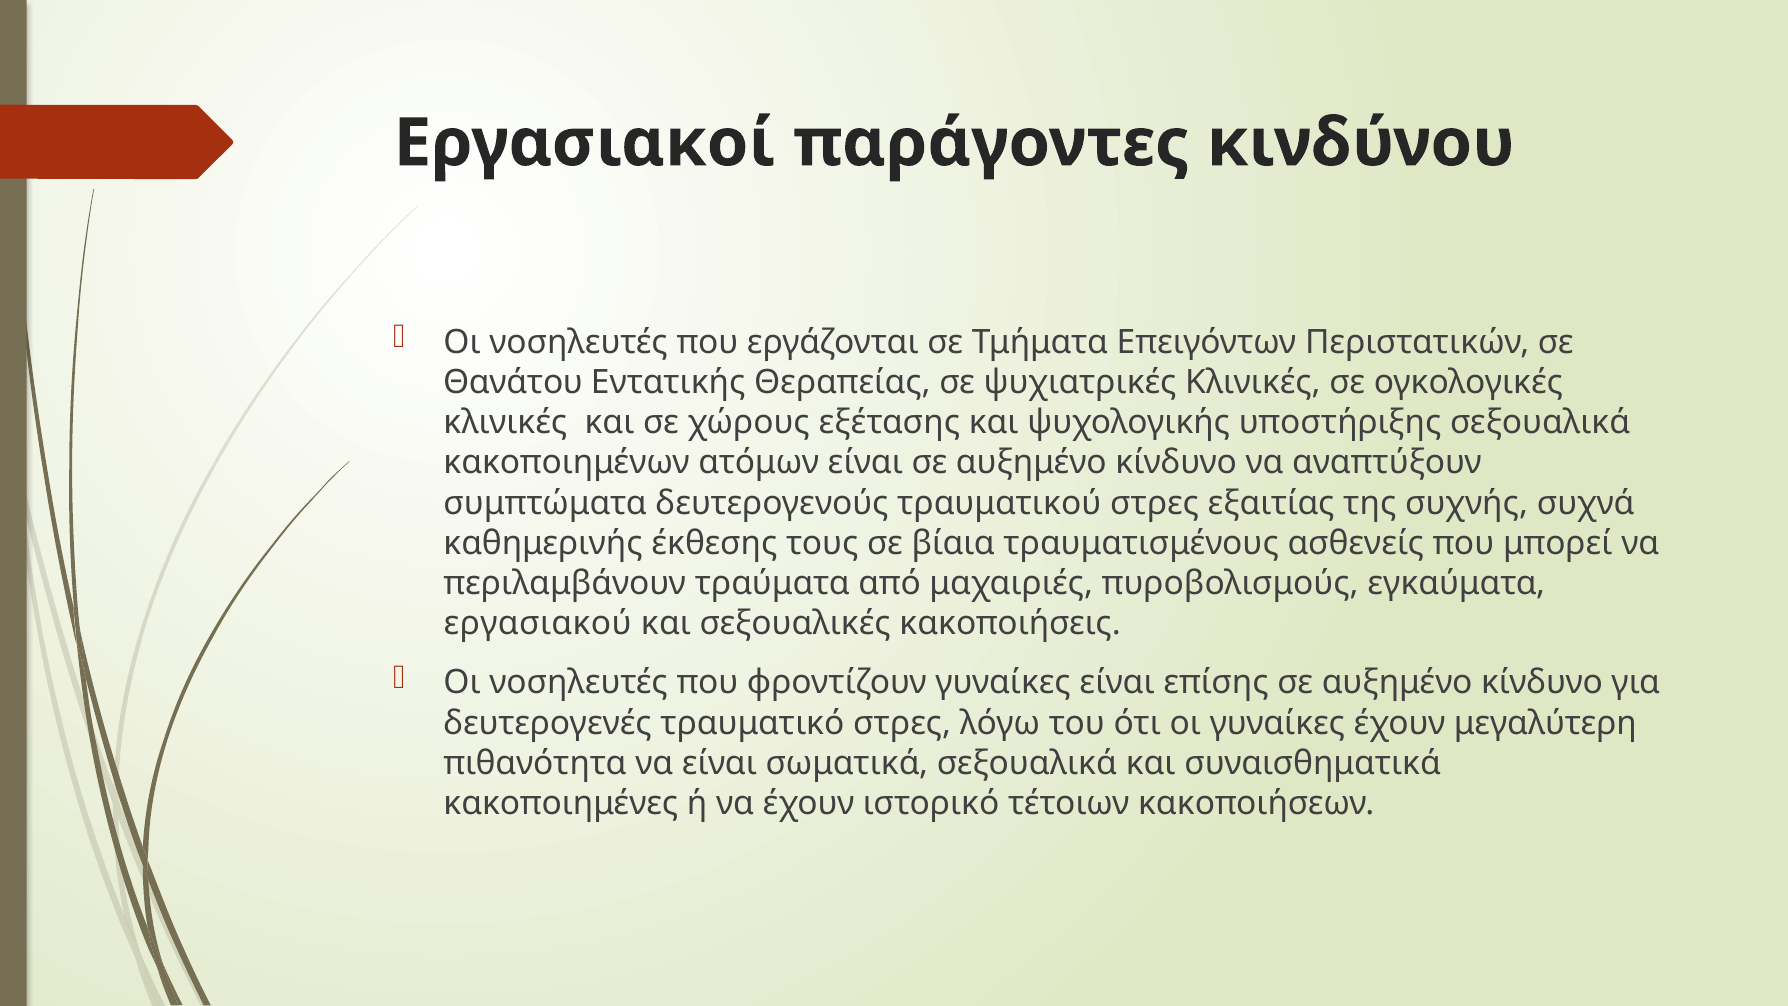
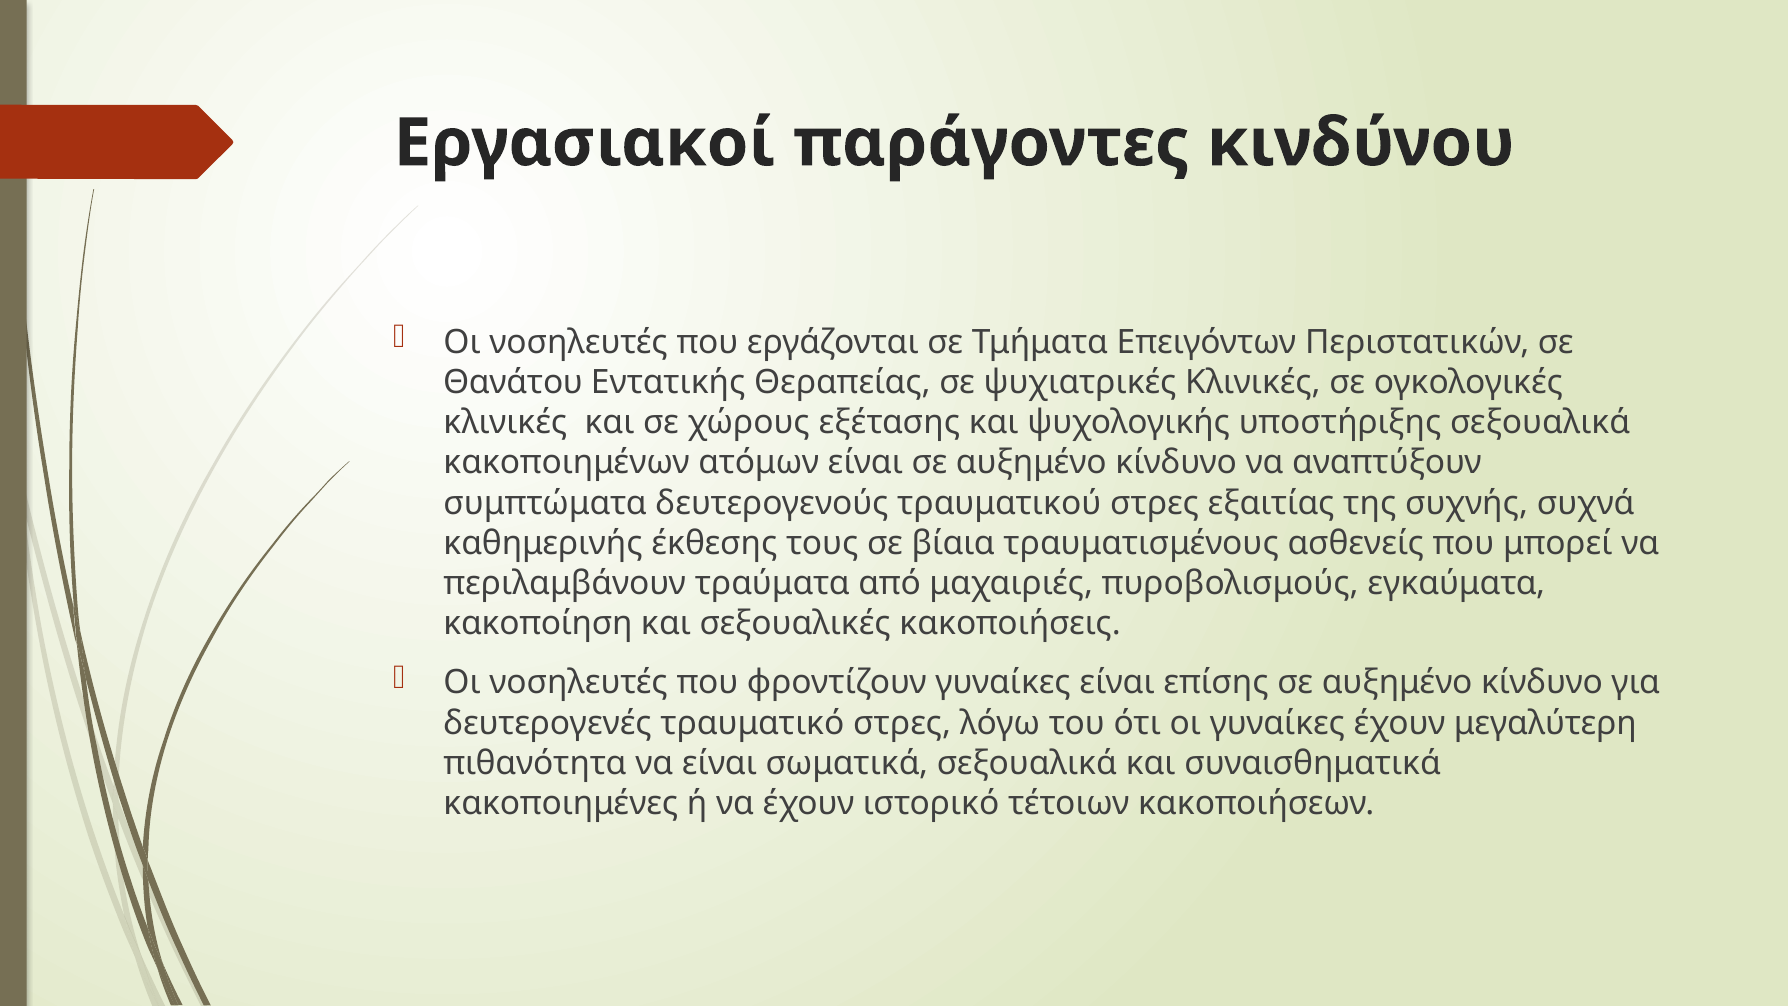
εργασιακού: εργασιακού -> κακοποίηση (538, 624)
